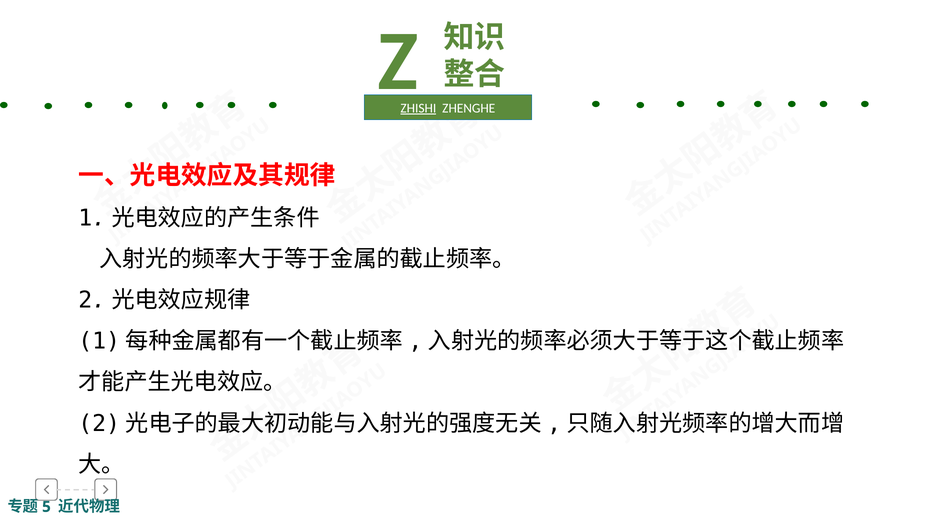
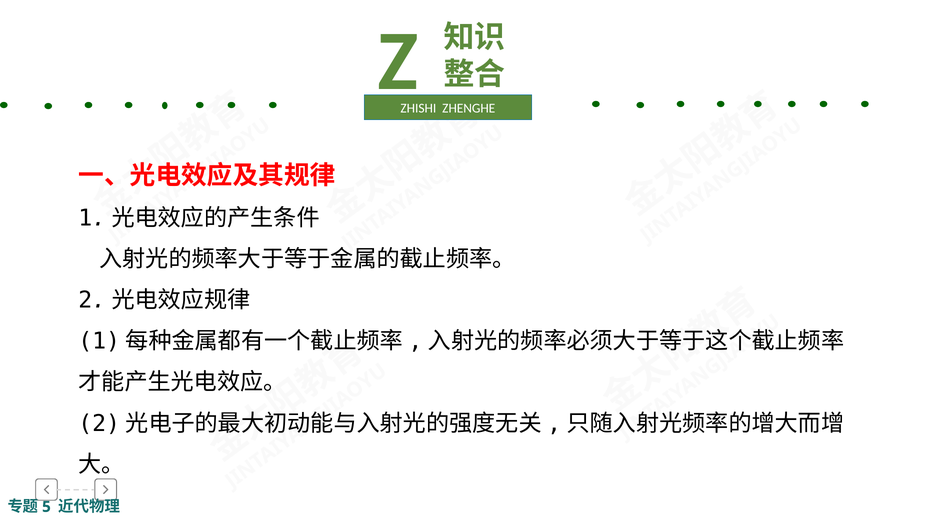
ZHISHI underline: present -> none (418, 108)
